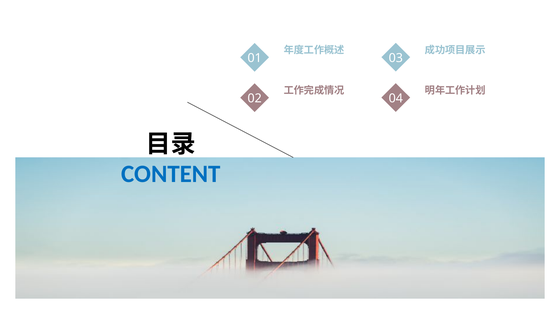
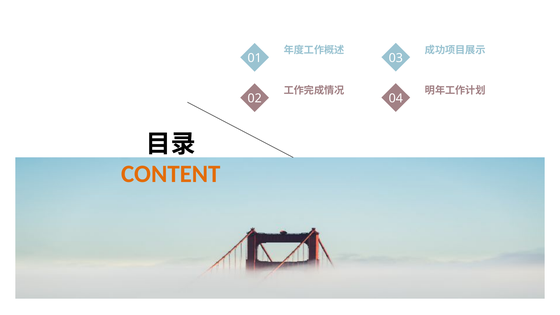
CONTENT colour: blue -> orange (171, 174)
